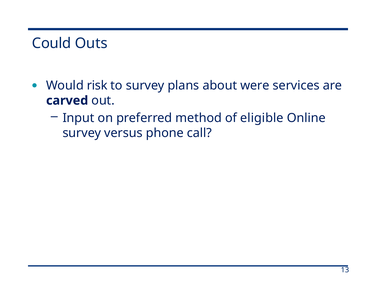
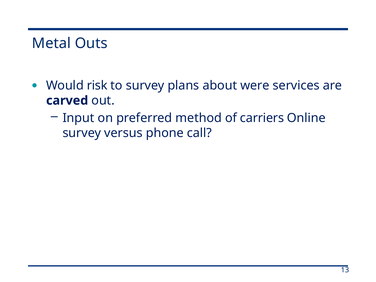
Could: Could -> Metal (51, 43)
eligible: eligible -> carriers (262, 118)
